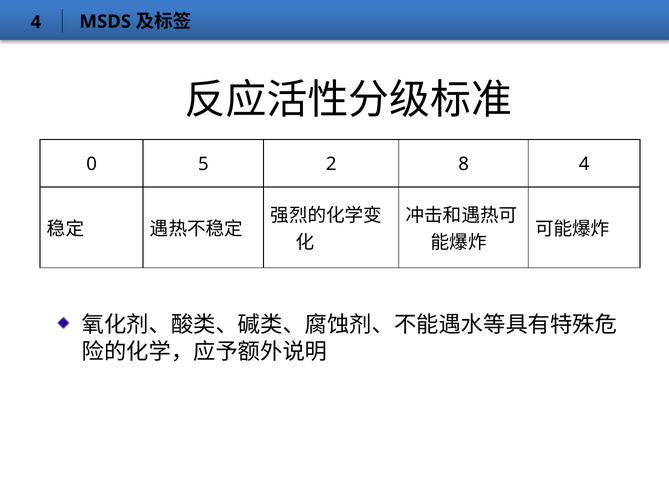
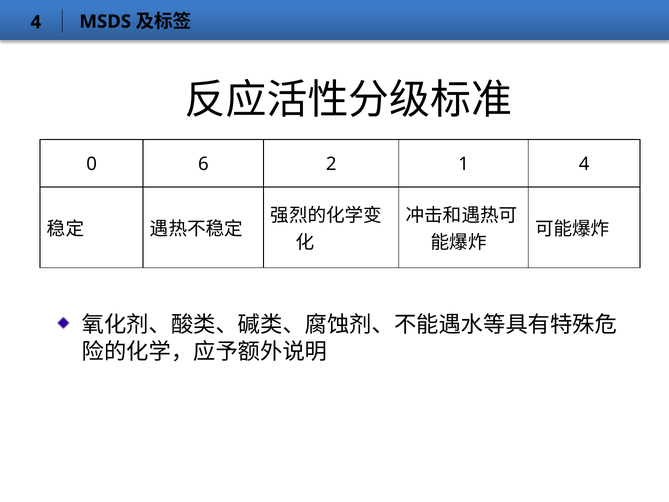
5: 5 -> 6 (203, 164)
8: 8 -> 1 (464, 164)
